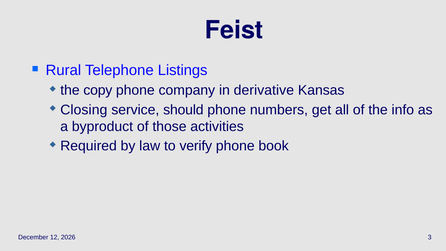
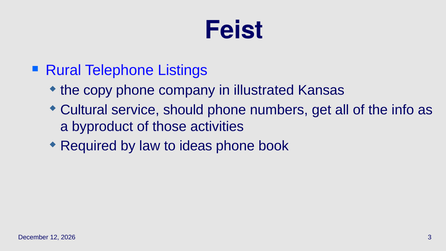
derivative: derivative -> illustrated (264, 90)
Closing: Closing -> Cultural (84, 110)
verify: verify -> ideas (196, 146)
